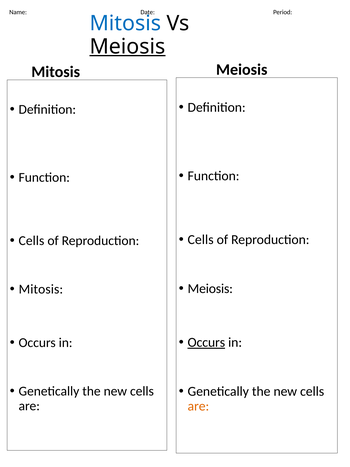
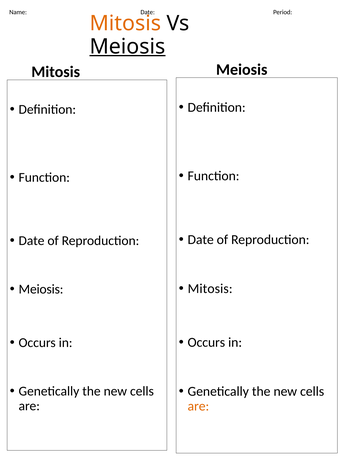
Mitosis colour: blue -> orange (125, 23)
Cells: Cells -> Date (201, 239)
Cells: Cells -> Date (32, 240)
Meiosis: Meiosis -> Mitosis (210, 288)
Mitosis: Mitosis -> Meiosis (41, 289)
Occurs underline: present -> none (206, 342)
